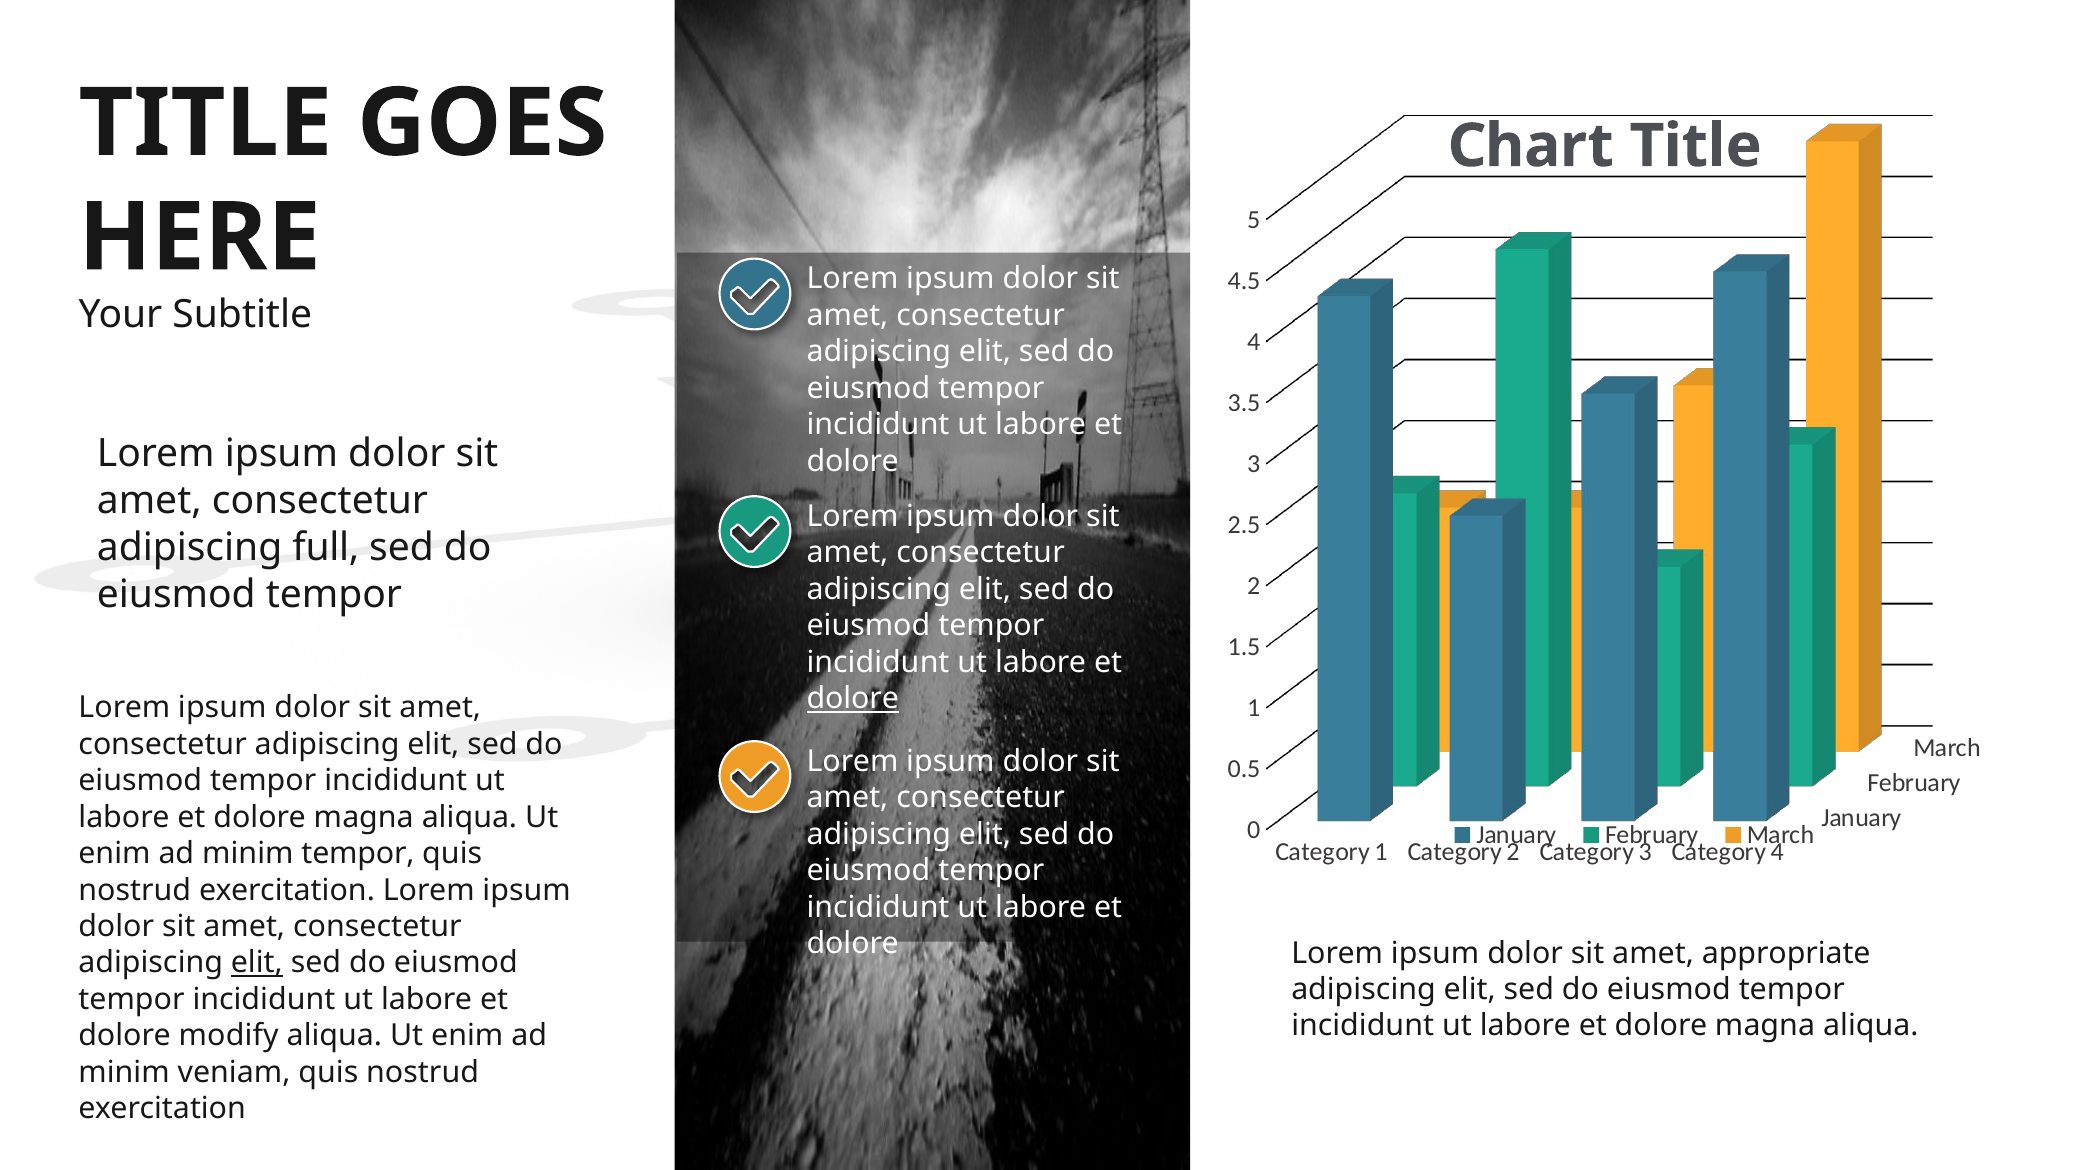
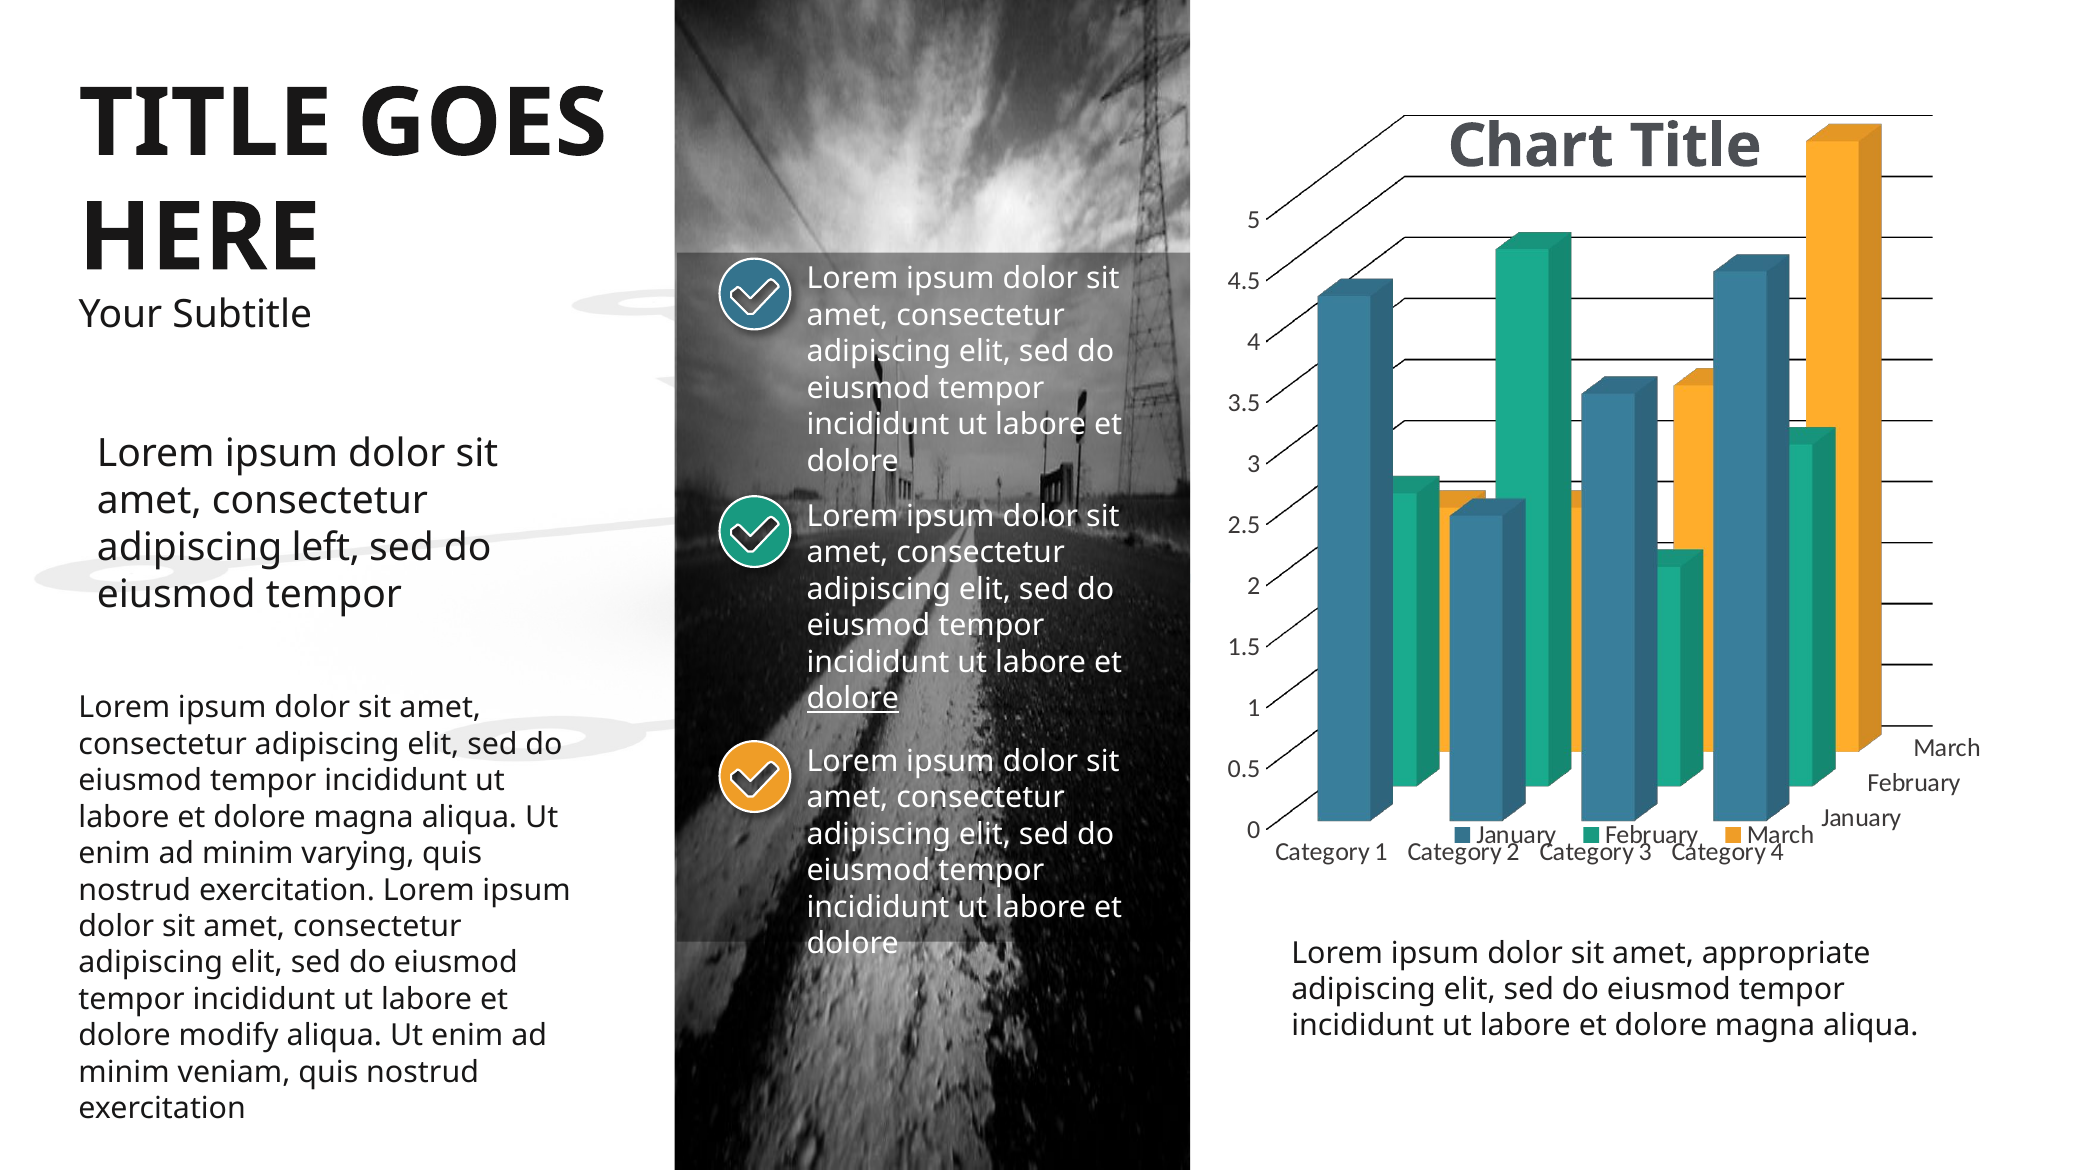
full: full -> left (326, 548)
minim tempor: tempor -> varying (358, 854)
elit underline: present -> none (257, 963)
